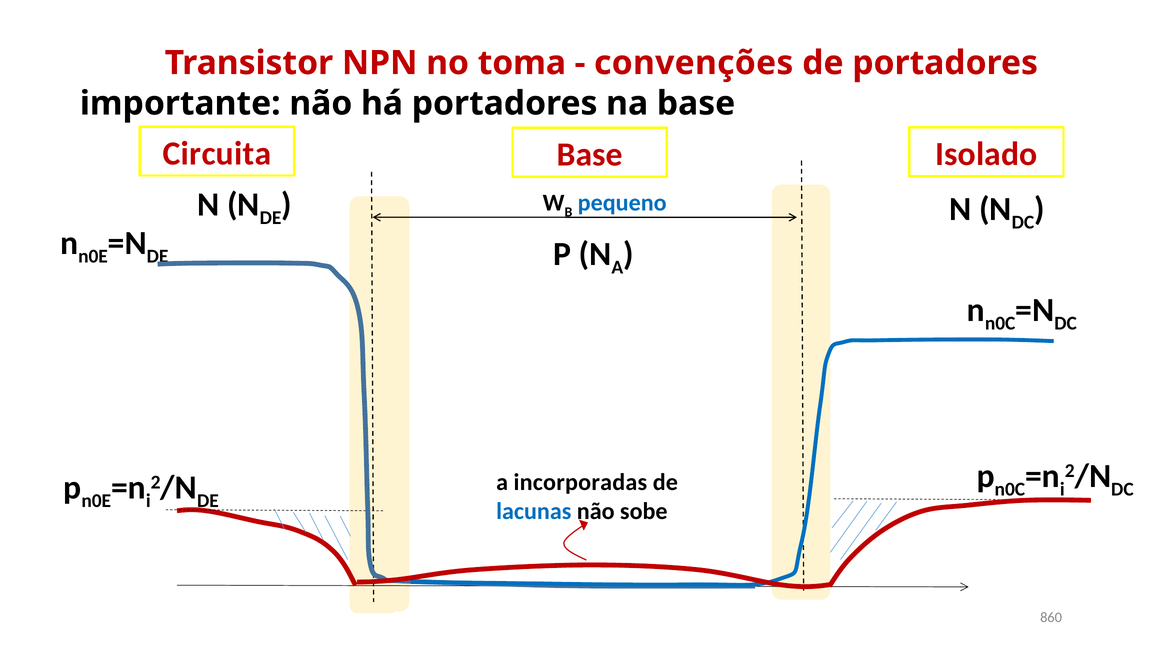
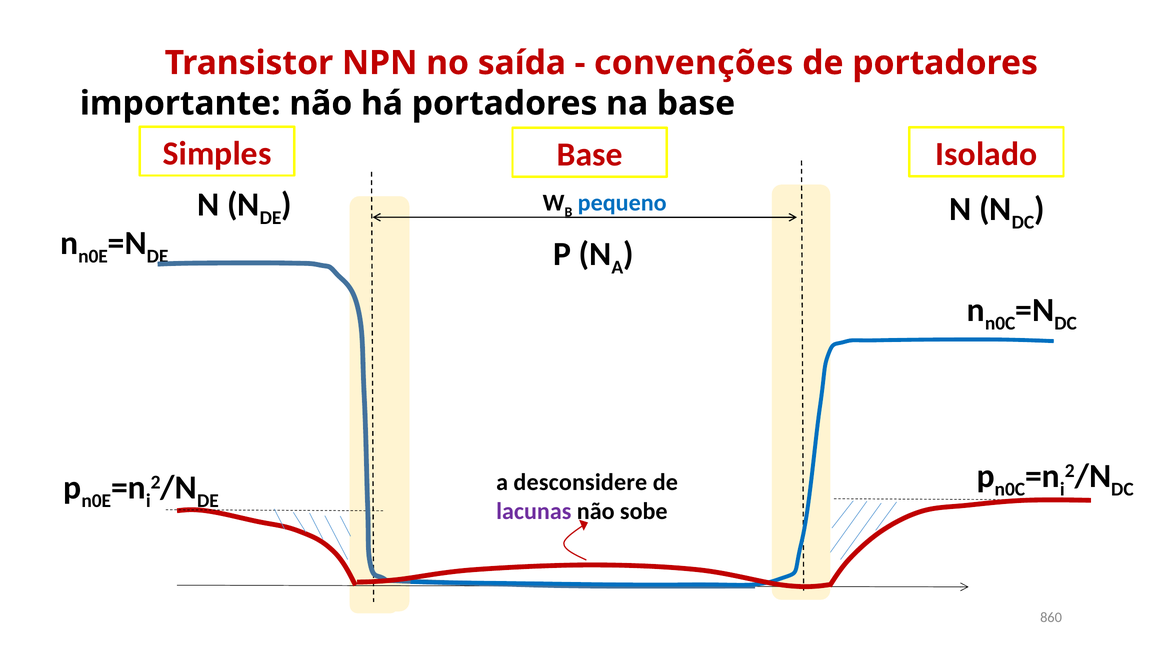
toma: toma -> saída (522, 63)
Circuita: Circuita -> Simples (217, 153)
incorporadas: incorporadas -> desconsidere (580, 482)
lacunas colour: blue -> purple (534, 511)
